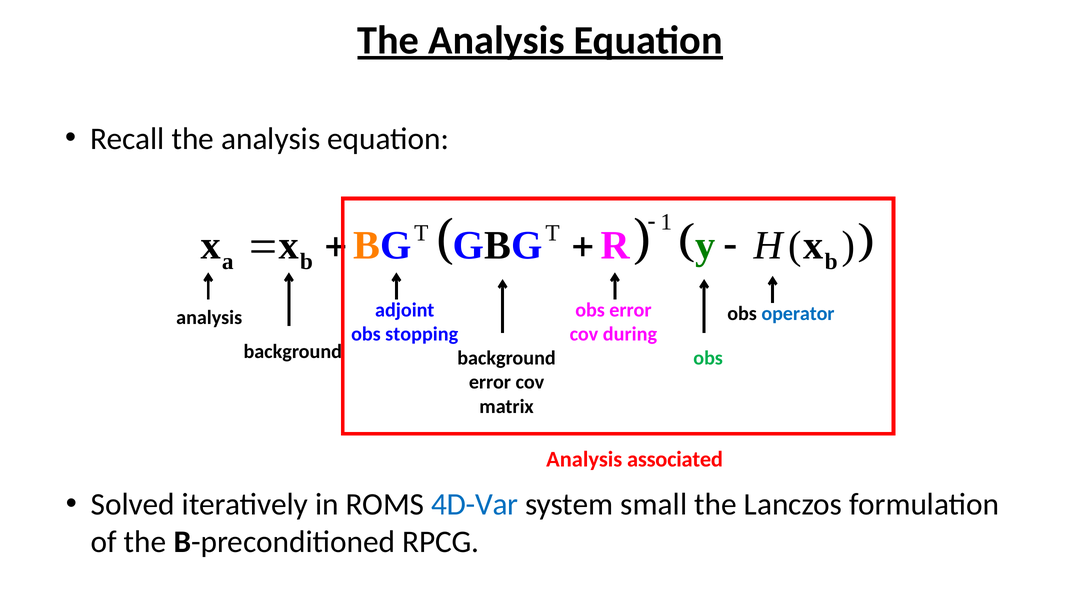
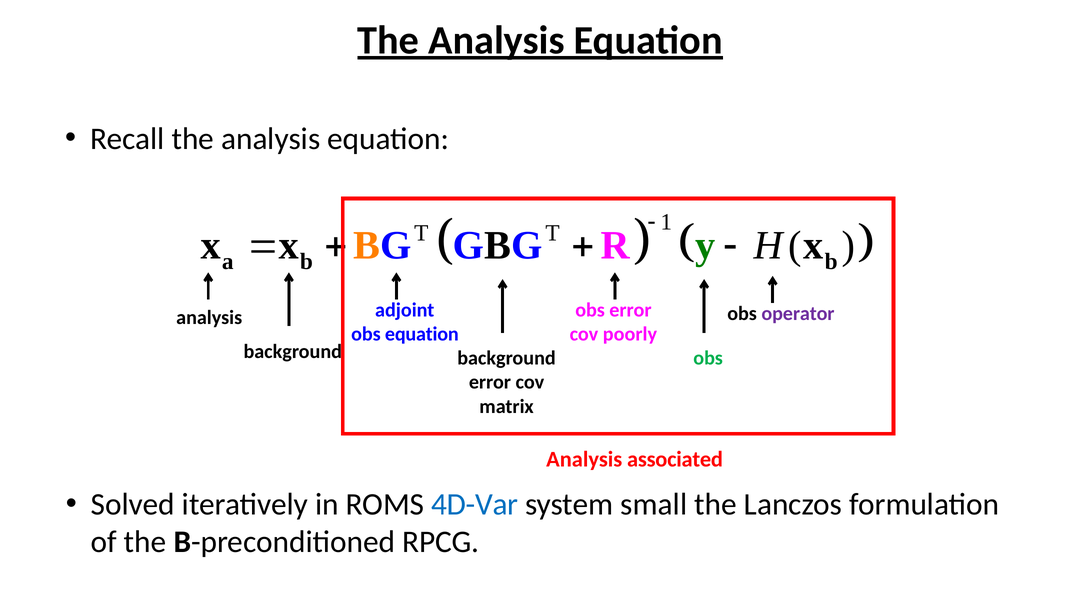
operator colour: blue -> purple (798, 313)
obs stopping: stopping -> equation (422, 334)
during: during -> poorly (630, 334)
